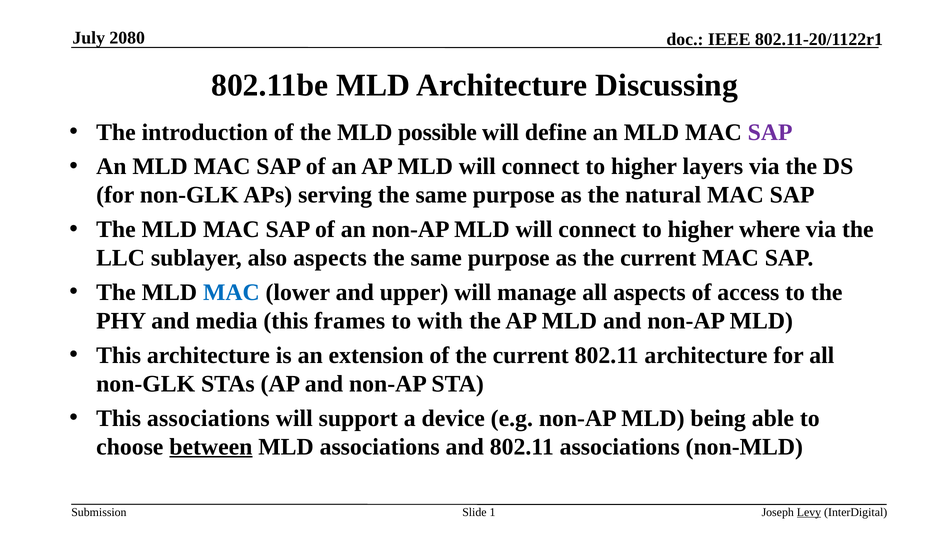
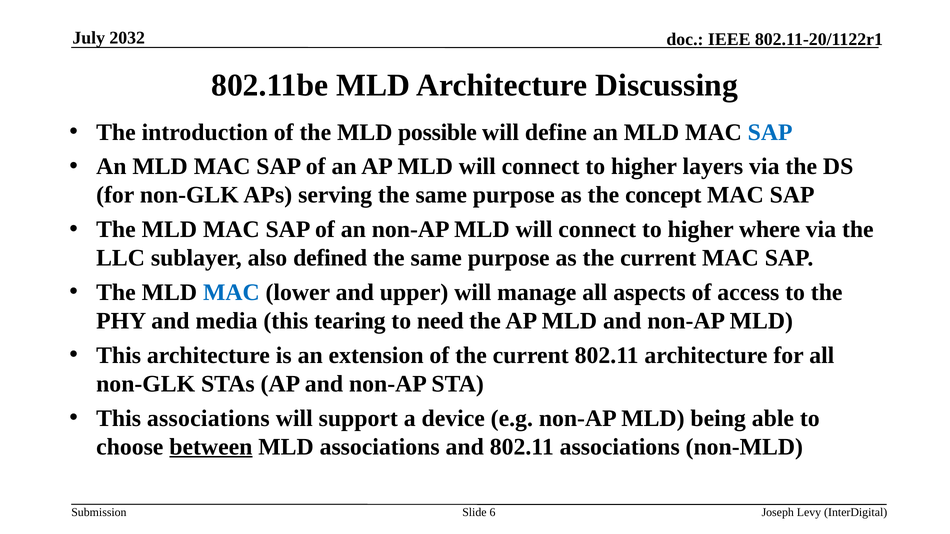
2080: 2080 -> 2032 (127, 38)
SAP colour: purple -> blue (770, 132)
natural: natural -> concept (663, 195)
also aspects: aspects -> defined (330, 258)
frames: frames -> tearing (350, 321)
with: with -> need (440, 321)
1: 1 -> 6 (493, 513)
Levy underline: present -> none (809, 513)
